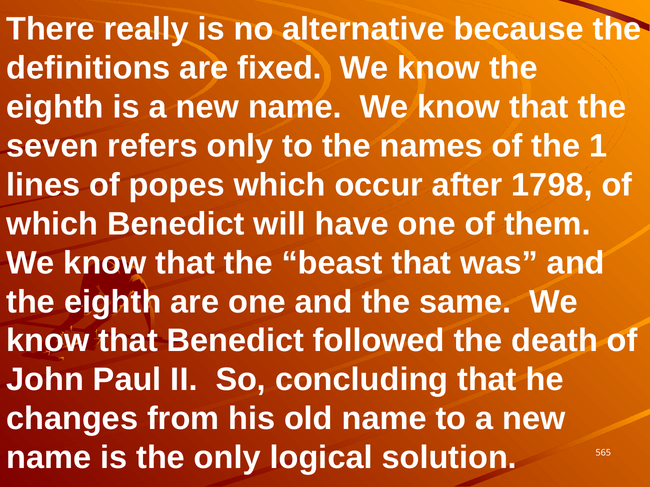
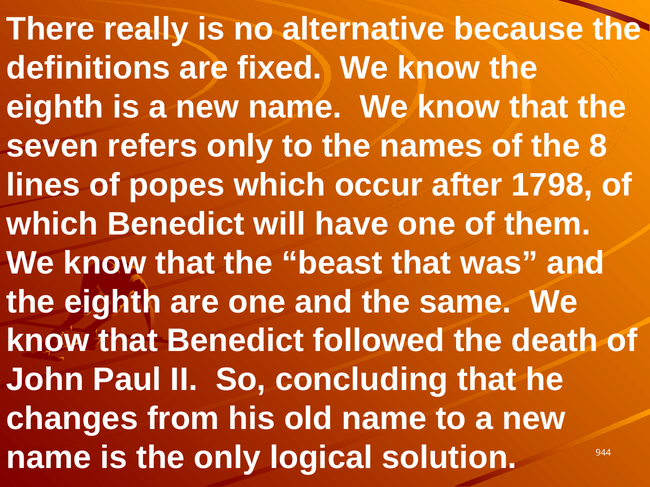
1: 1 -> 8 (598, 146)
565: 565 -> 944 (603, 453)
